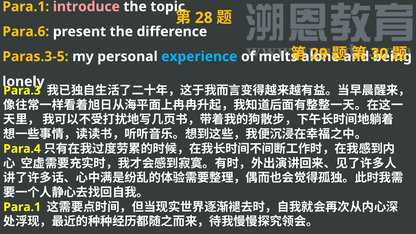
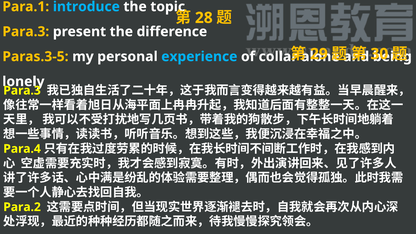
introduce colour: pink -> light blue (86, 7)
Para.6: Para.6 -> Para.3 (26, 32)
melts: melts -> collar (278, 57)
Para.1: Para.1 -> Para.2 (22, 207)
